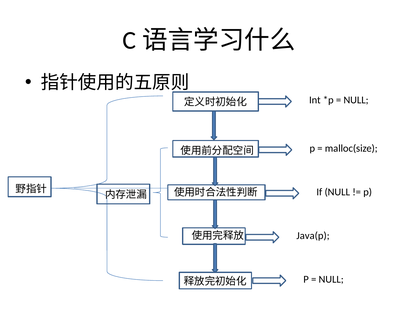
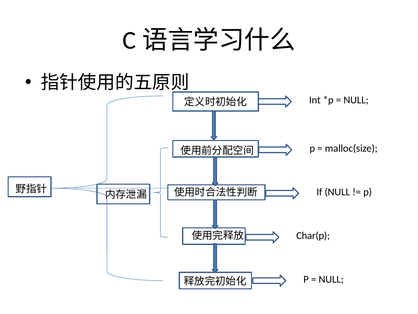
Java(p: Java(p -> Char(p (313, 236)
